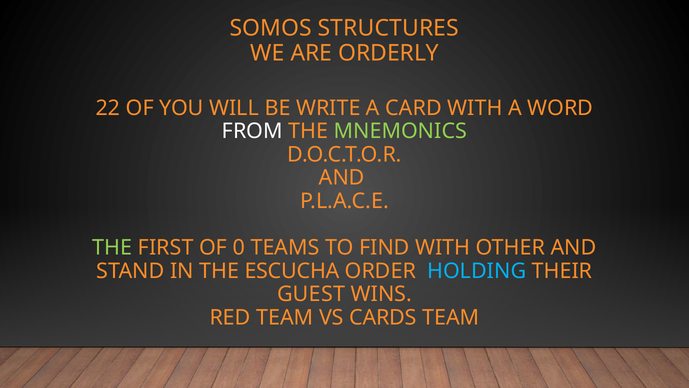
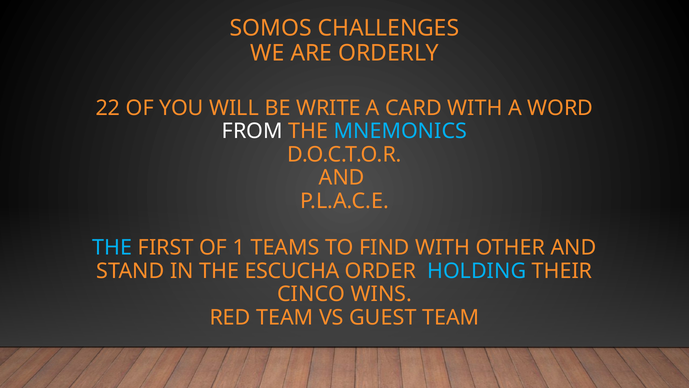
STRUCTURES: STRUCTURES -> CHALLENGES (388, 28)
MNEMONICS colour: light green -> light blue (400, 131)
THE colour: light green -> light blue (112, 247)
0: 0 -> 1 (239, 247)
GUEST: GUEST -> CINCO (311, 294)
CARDS: CARDS -> GUEST (383, 317)
